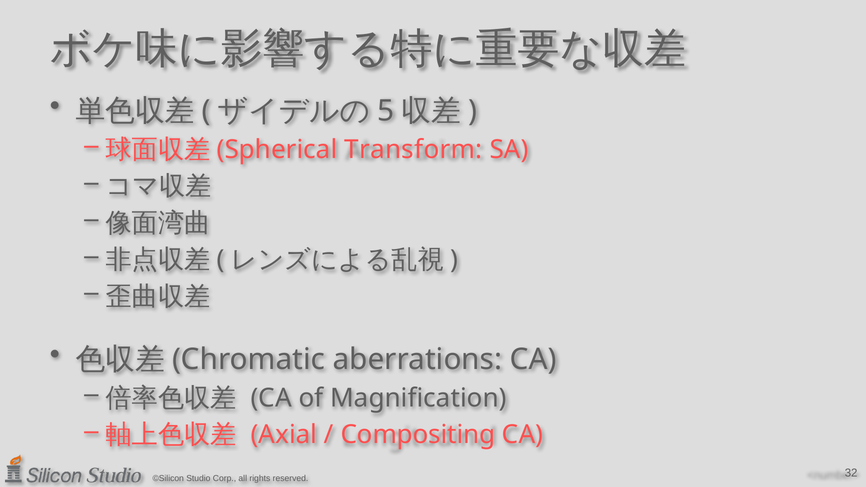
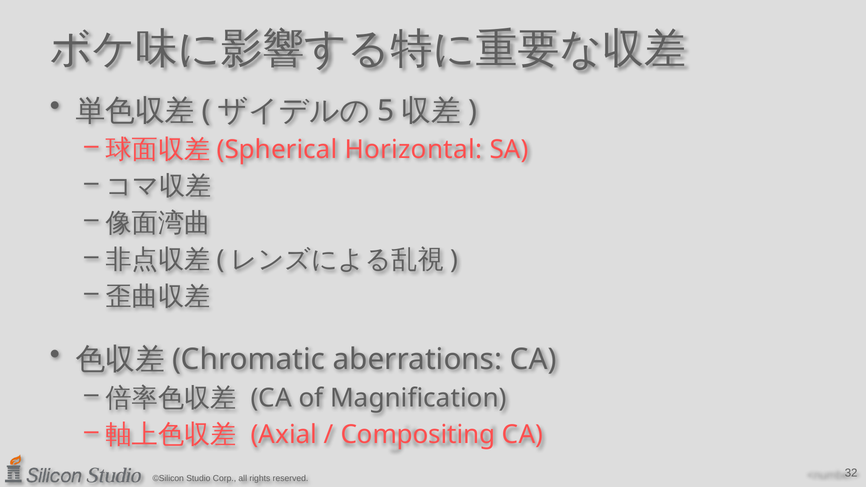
Transform: Transform -> Horizontal (413, 150)
